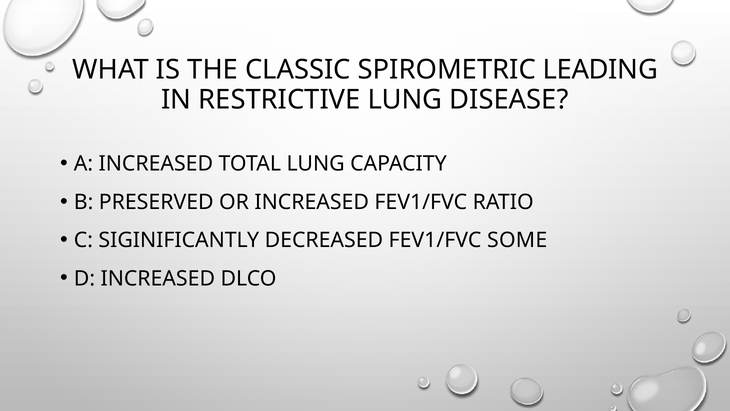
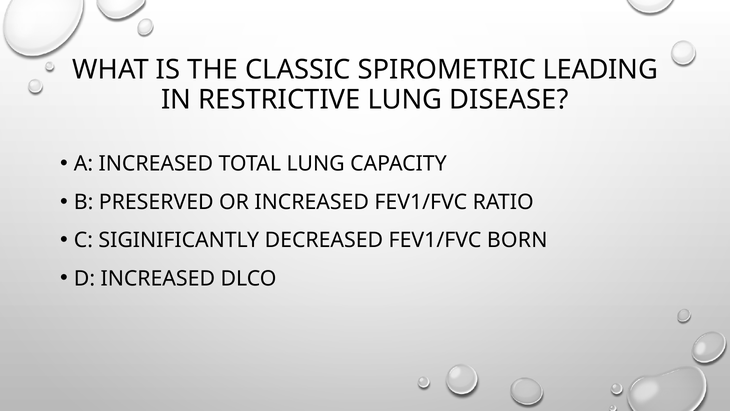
SOME: SOME -> BORN (517, 240)
